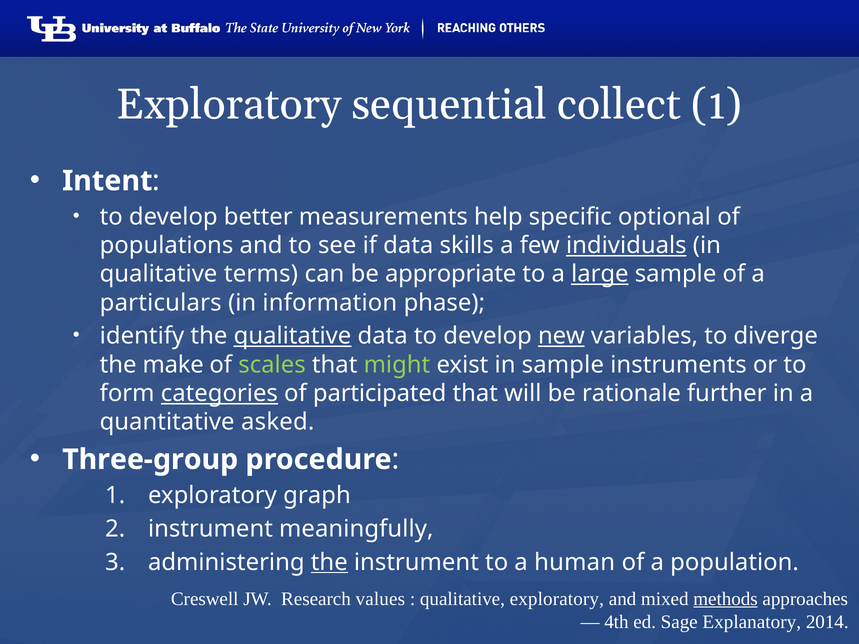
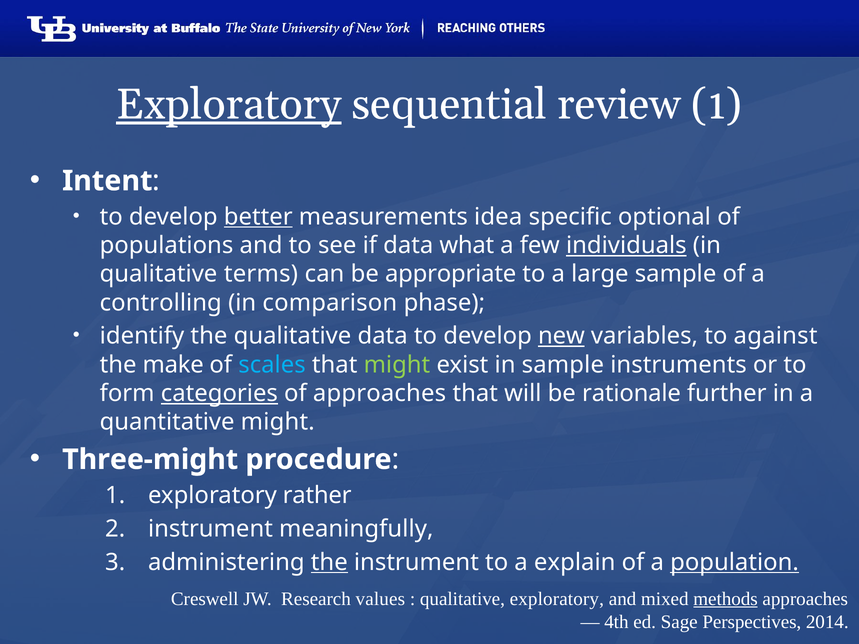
Exploratory underline: none -> present (229, 105)
collect: collect -> review (619, 105)
better underline: none -> present (258, 217)
help: help -> idea (498, 217)
skills: skills -> what (467, 245)
large underline: present -> none (600, 274)
particulars: particulars -> controlling (161, 303)
information: information -> comparison (330, 303)
qualitative underline: present -> none (292, 336)
diverge: diverge -> against (776, 336)
scales colour: light green -> light blue (272, 365)
of participated: participated -> approaches (380, 393)
quantitative asked: asked -> might (278, 422)
Three-group: Three-group -> Three-might (150, 460)
graph: graph -> rather (317, 496)
human: human -> explain (575, 562)
population underline: none -> present (735, 562)
Explanatory: Explanatory -> Perspectives (752, 622)
